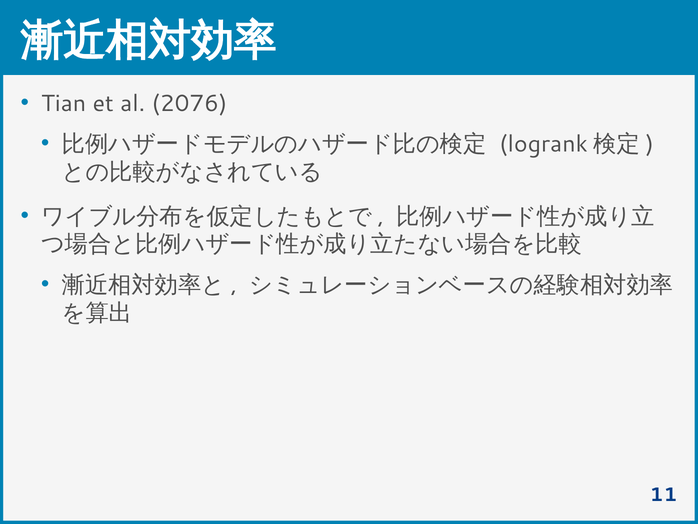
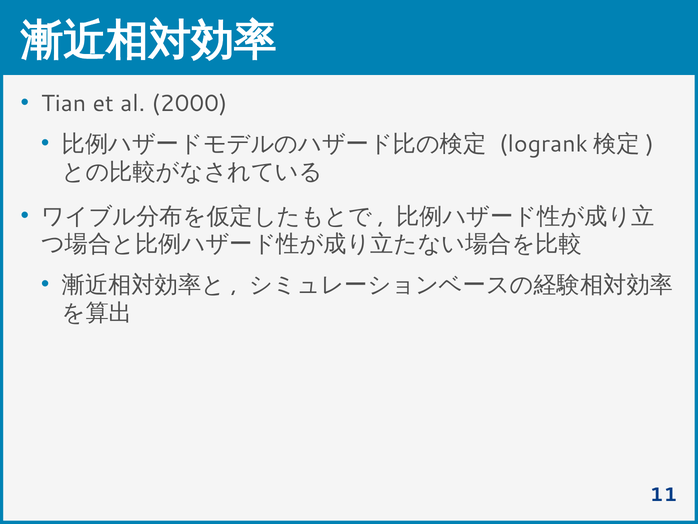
2076: 2076 -> 2000 (189, 103)
